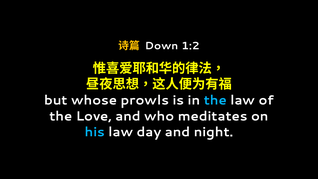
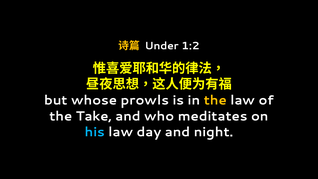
Down: Down -> Under (162, 46)
the colour: light blue -> yellow (215, 100)
Love: Love -> Take (94, 116)
